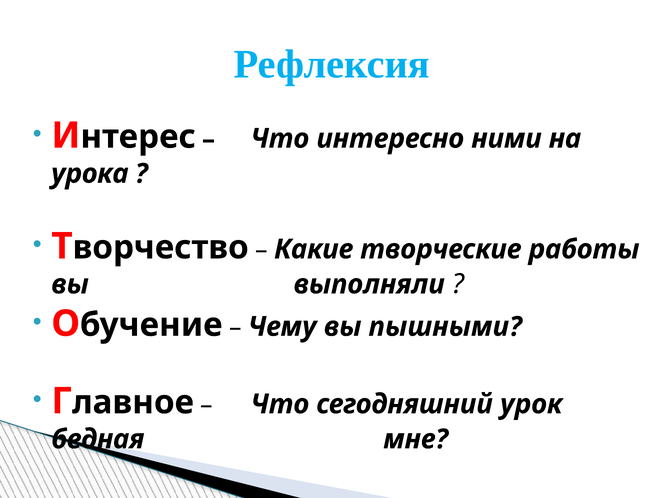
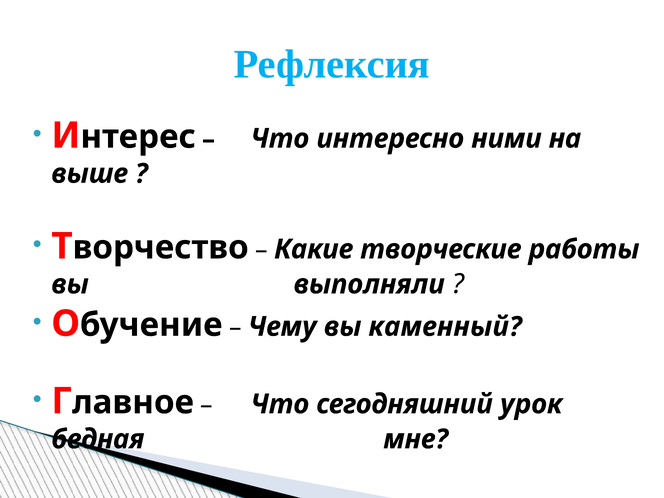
урока: урока -> выше (90, 174)
пышными: пышными -> каменный (445, 327)
